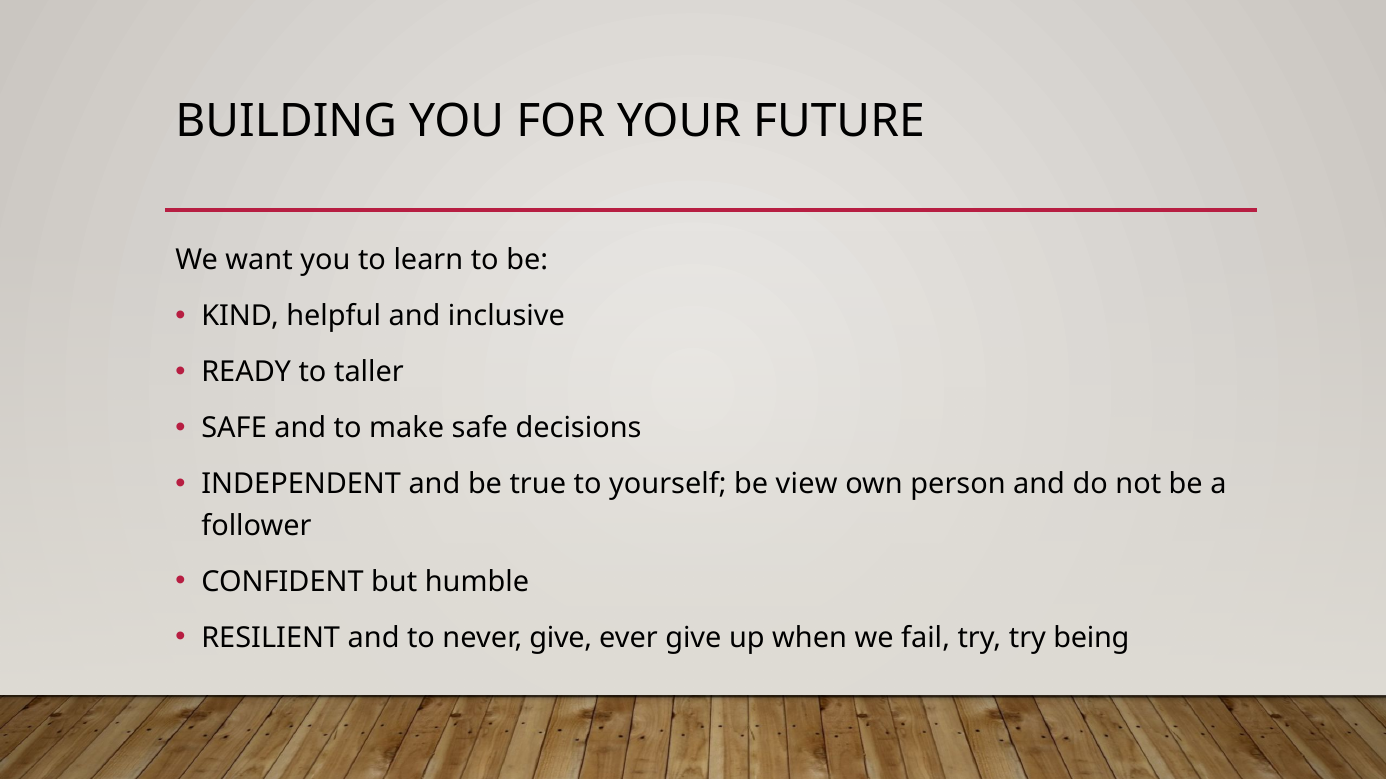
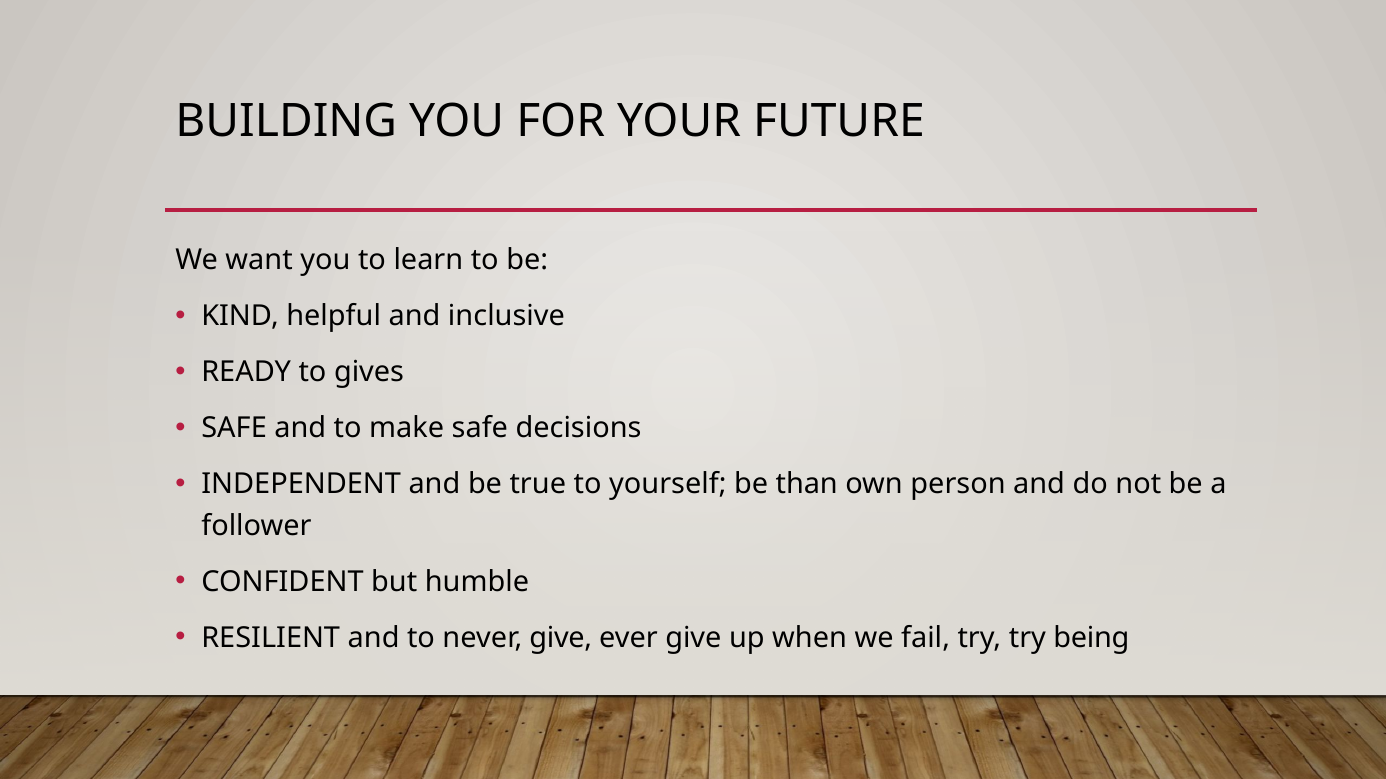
taller: taller -> gives (369, 373)
view: view -> than (807, 485)
